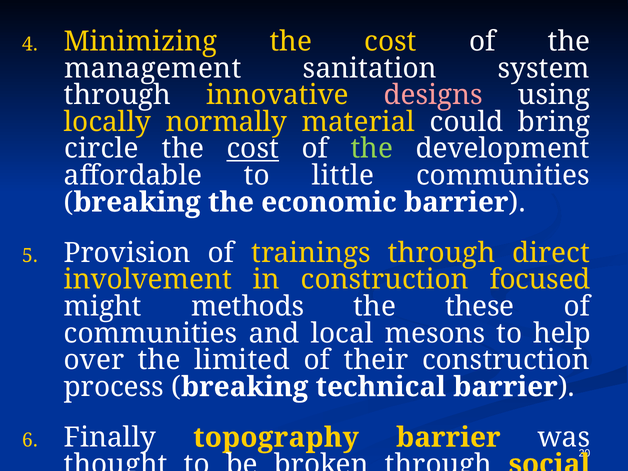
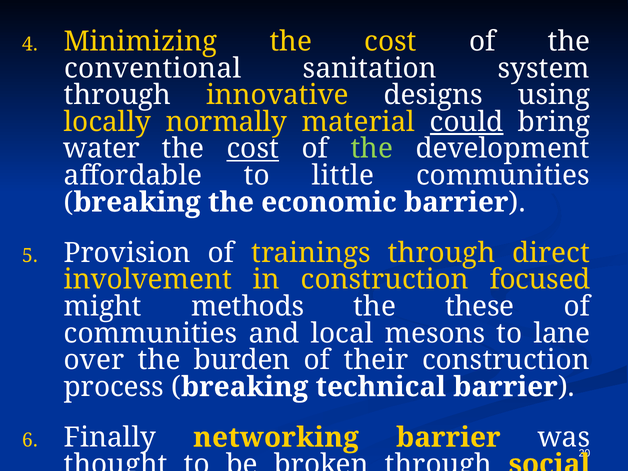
management: management -> conventional (153, 68)
designs colour: pink -> white (433, 95)
could underline: none -> present (467, 122)
circle: circle -> water (102, 149)
to help: help -> lane (562, 333)
limited: limited -> burden (242, 360)
topography: topography -> networking (276, 438)
